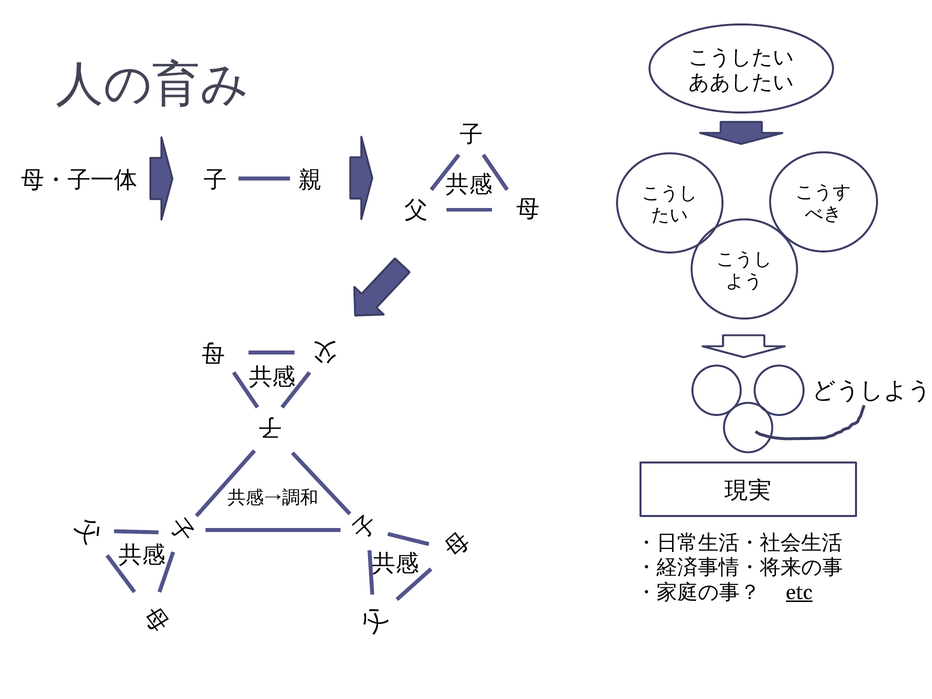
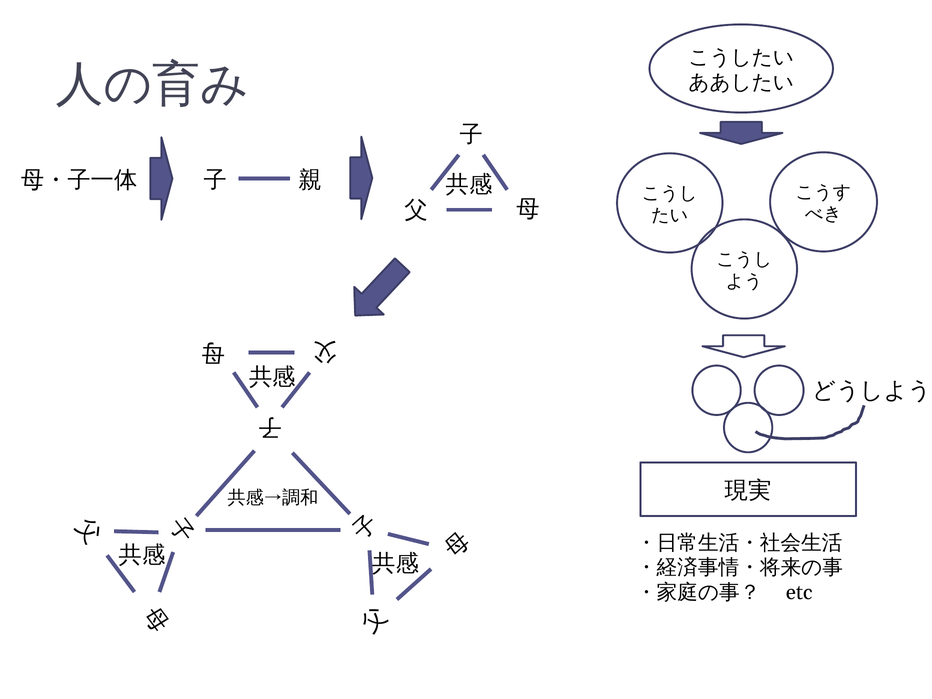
etc underline: present -> none (799, 592)
